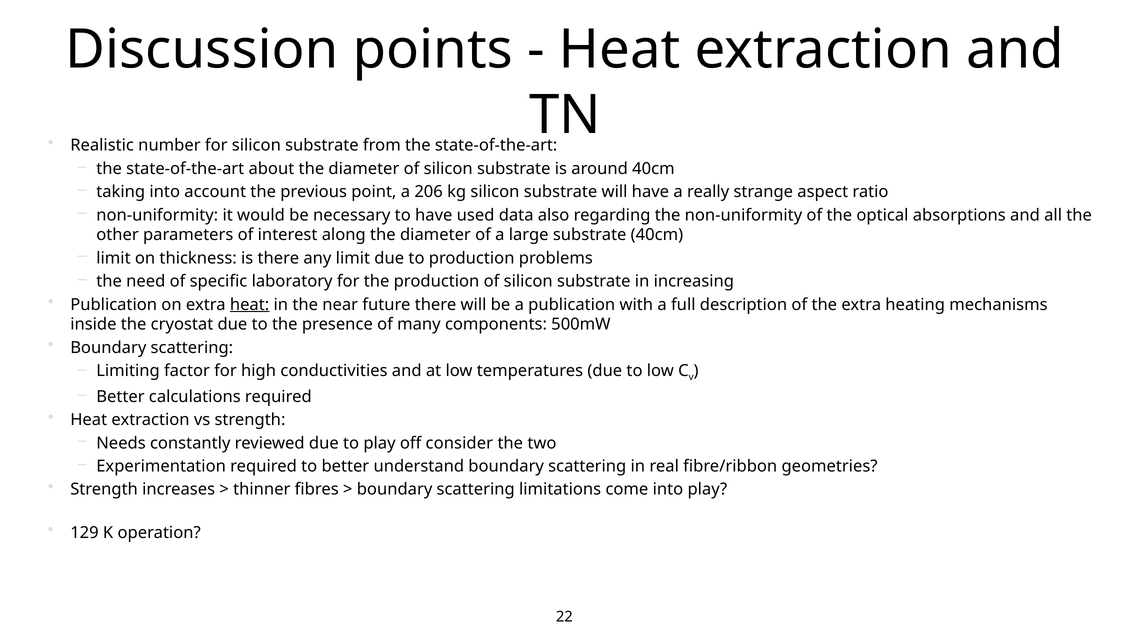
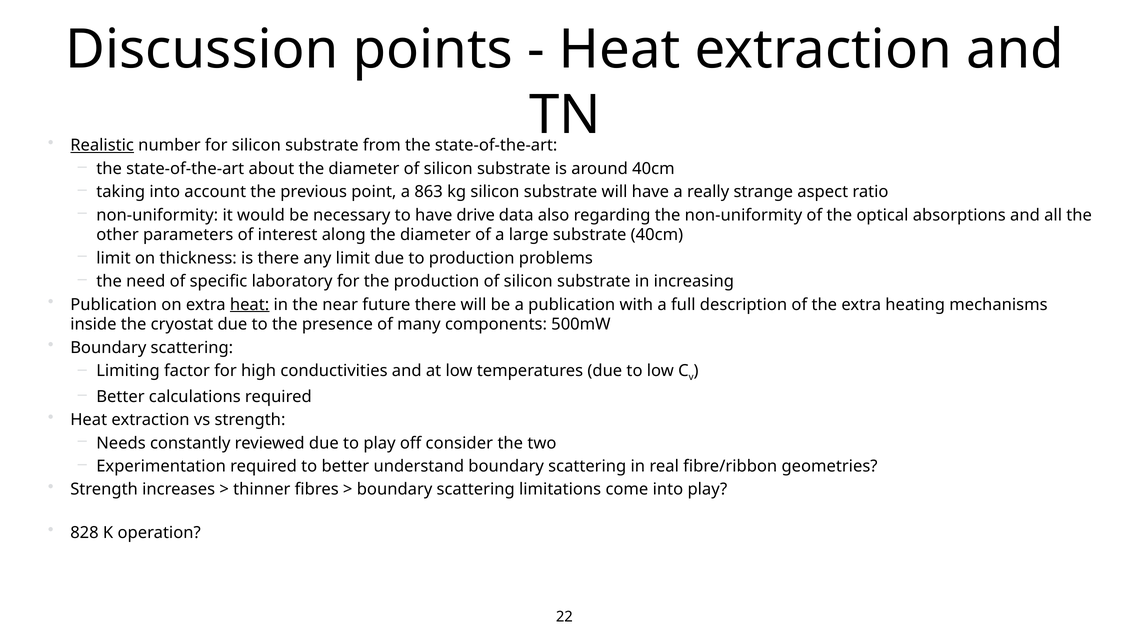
Realistic underline: none -> present (102, 145)
206: 206 -> 863 (429, 192)
used: used -> drive (476, 215)
129: 129 -> 828 (84, 532)
